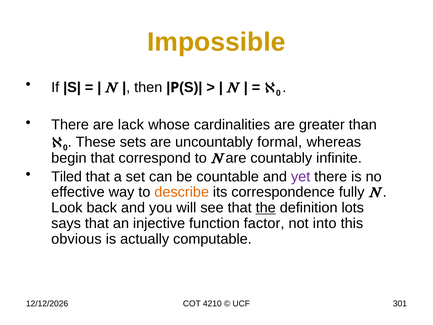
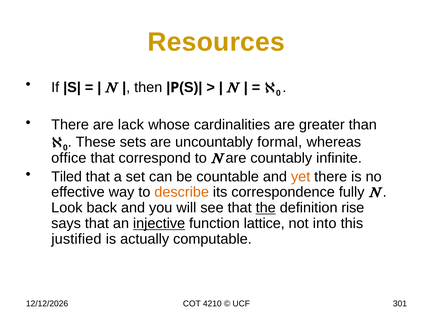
Impossible: Impossible -> Resources (216, 42)
begin: begin -> office (69, 158)
yet colour: purple -> orange (301, 176)
lots: lots -> rise (353, 208)
injective underline: none -> present (159, 223)
factor: factor -> lattice (264, 223)
obvious: obvious -> justified (76, 239)
